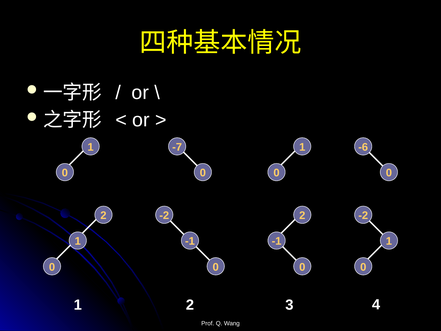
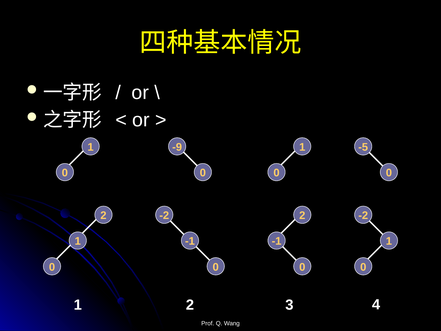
-7: -7 -> -9 (177, 147)
-6: -6 -> -5 (363, 147)
